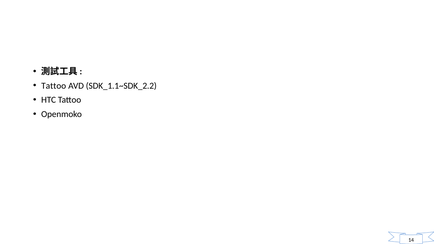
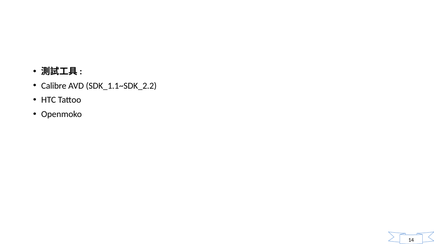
Tattoo: Tattoo -> Calibre (54, 86)
